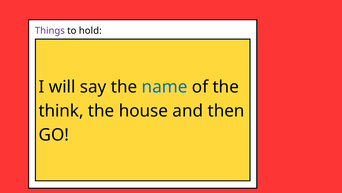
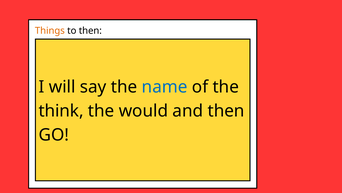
Things colour: purple -> orange (50, 31)
to hold: hold -> then (90, 31)
house: house -> would (143, 111)
